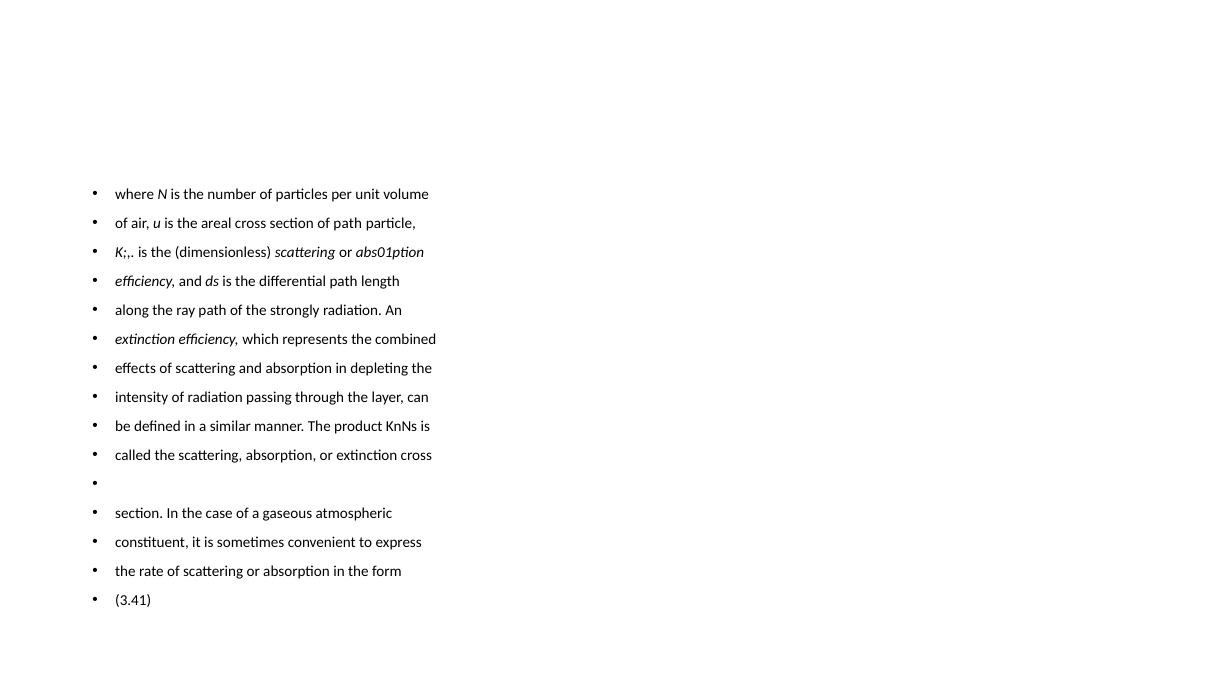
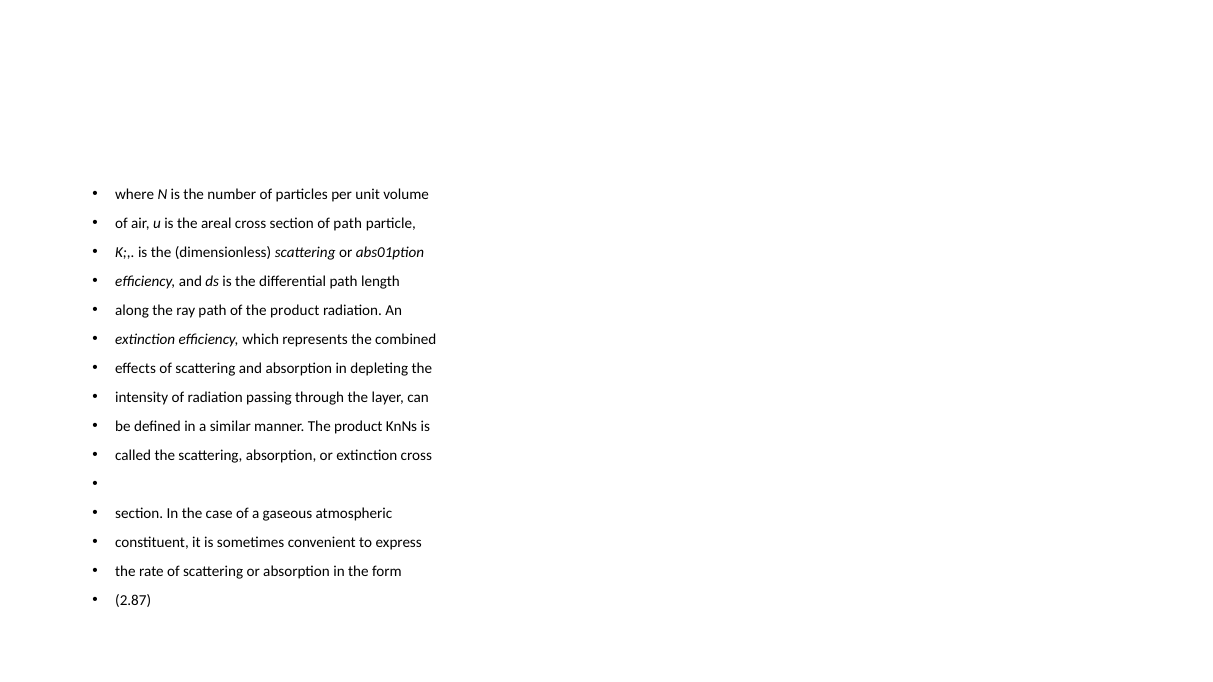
of the strongly: strongly -> product (295, 310)
3.41: 3.41 -> 2.87 (133, 600)
